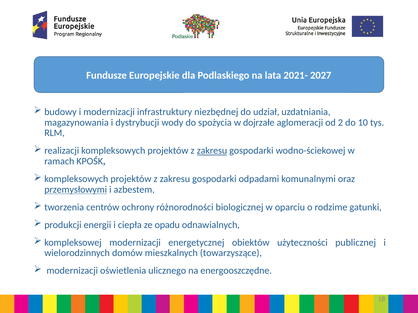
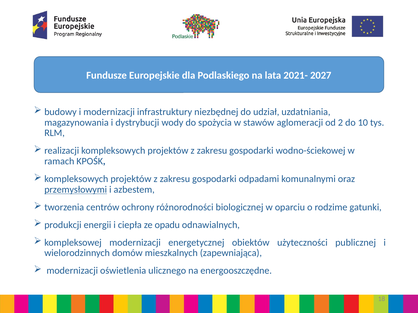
dojrzałe: dojrzałe -> stawów (259, 123)
zakresu underline: present -> none (212, 151)
towarzyszące: towarzyszące -> zapewniająca (231, 253)
